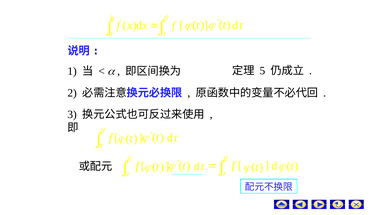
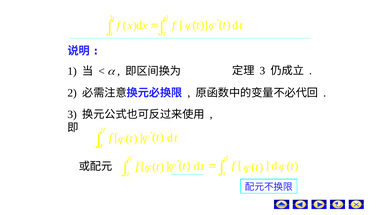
5: 5 -> 3 (262, 71)
